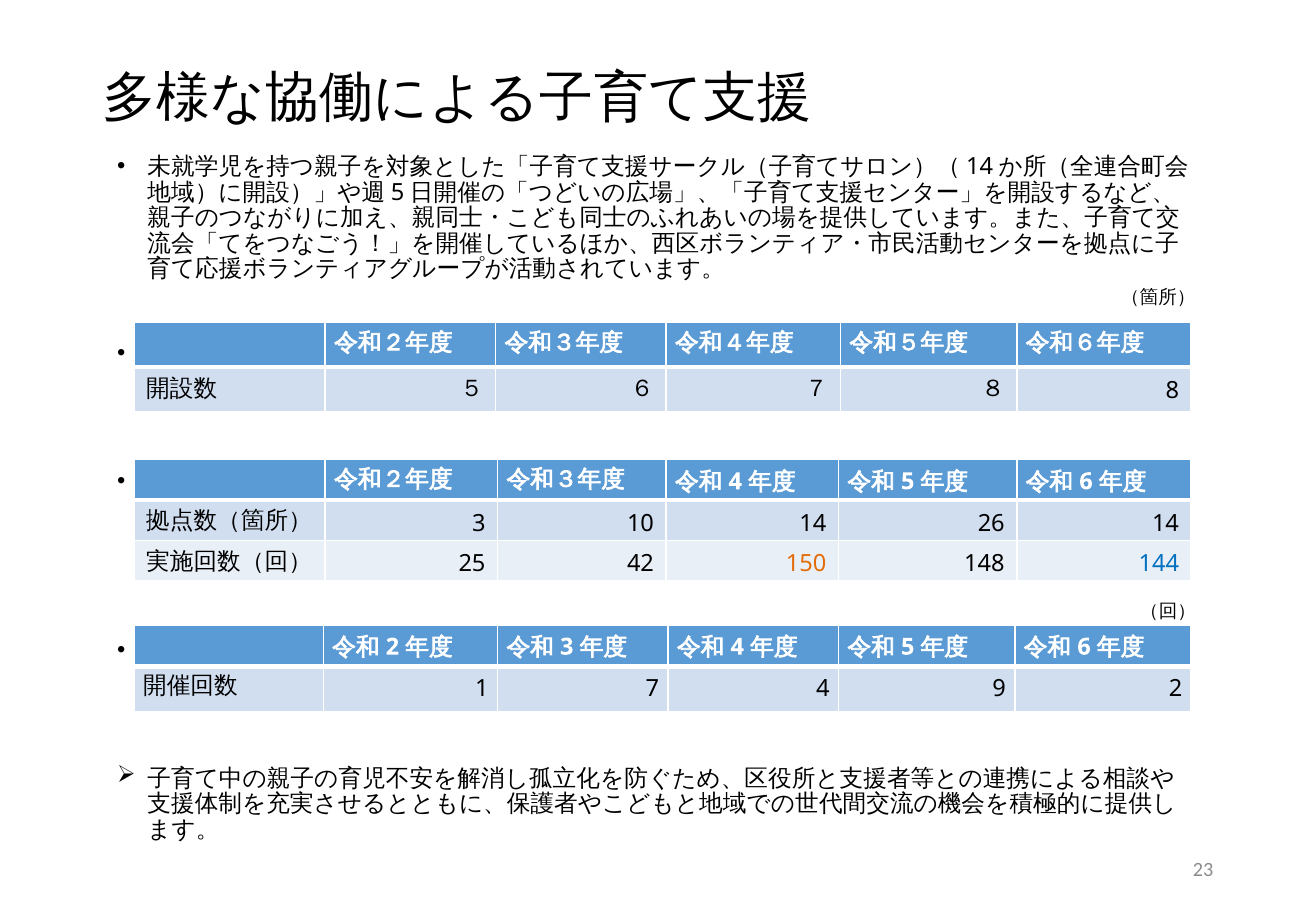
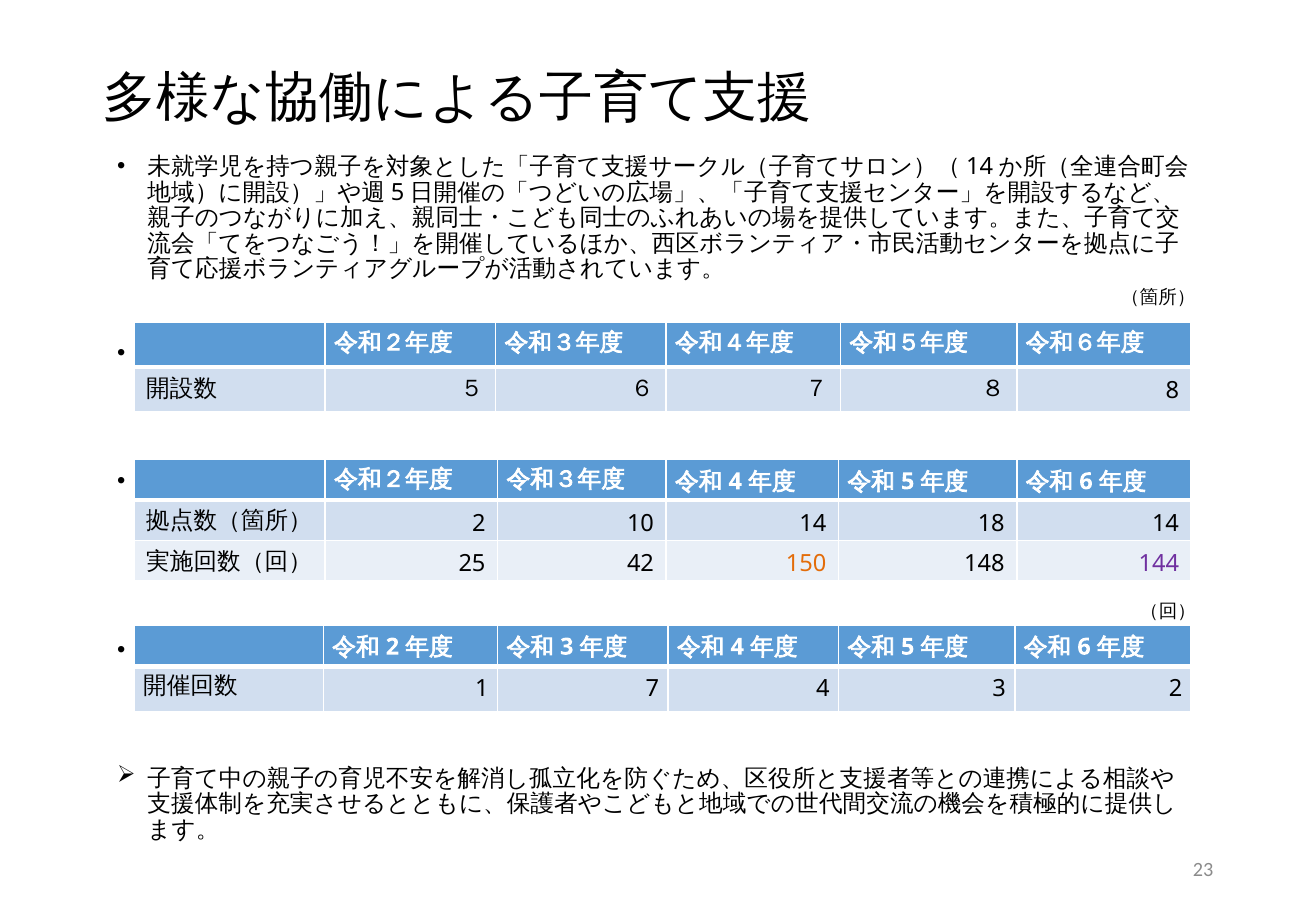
3: 3 -> 2 (479, 524)
26: 26 -> 18 (991, 524)
144 colour: blue -> purple (1159, 564)
4 9: 9 -> 3 (999, 688)
